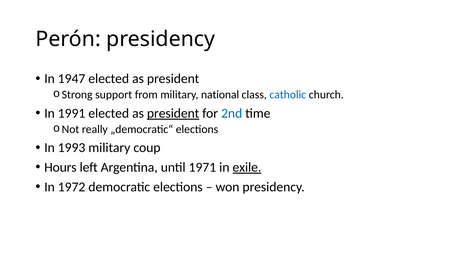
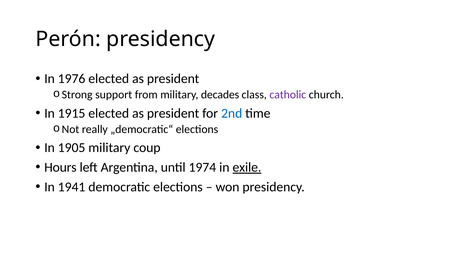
1947: 1947 -> 1976 (72, 79)
national: national -> decades (220, 95)
catholic colour: blue -> purple (288, 95)
1991: 1991 -> 1915 (72, 113)
president underline: present -> none (173, 113)
1993: 1993 -> 1905 (72, 148)
1971: 1971 -> 1974 (202, 167)
1972: 1972 -> 1941 (72, 187)
